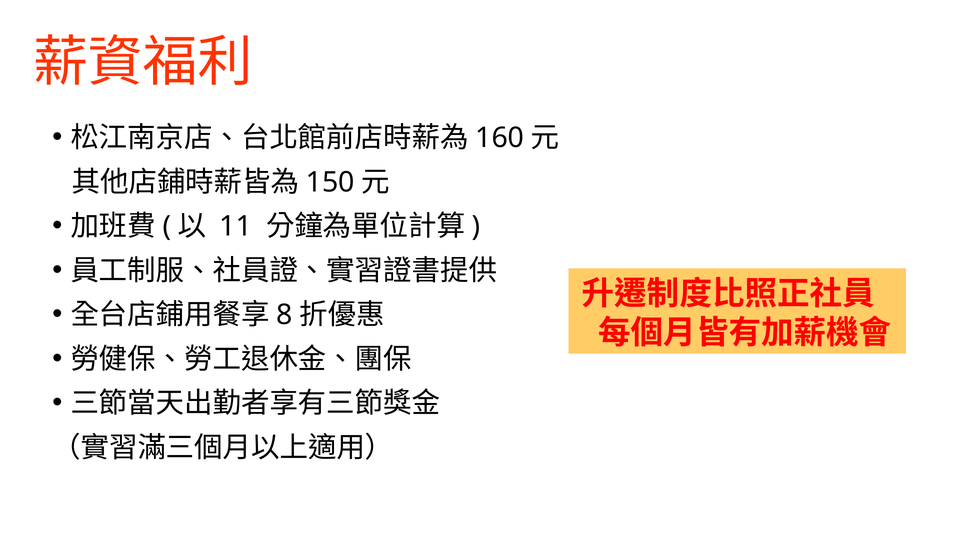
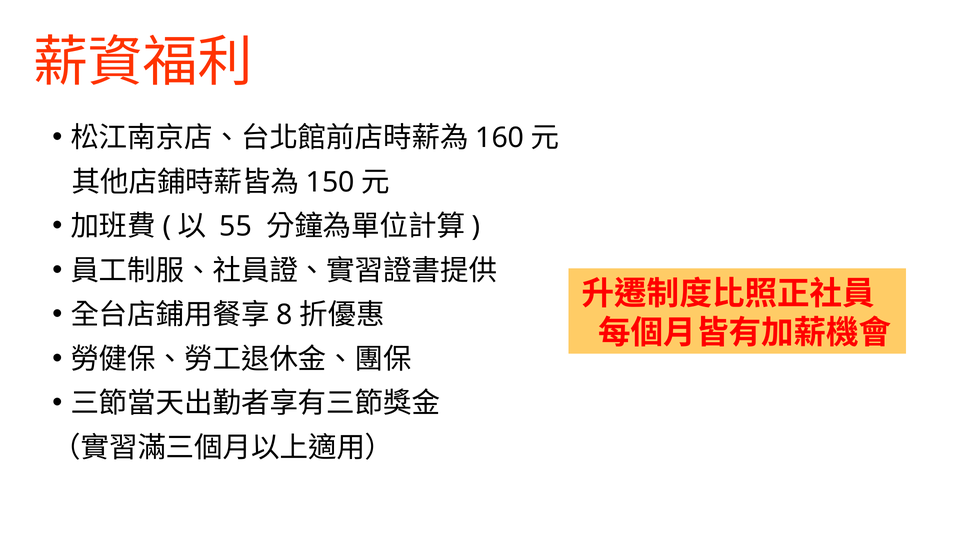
11: 11 -> 55 (236, 226)
